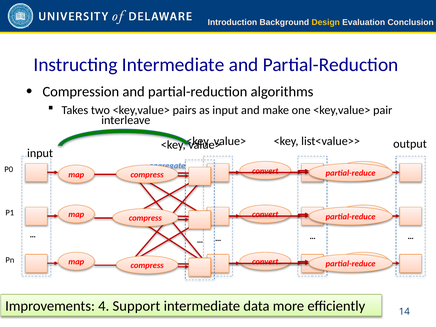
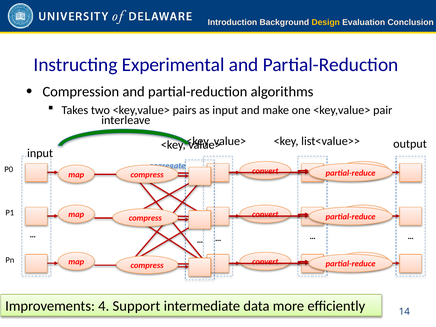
Instructing Intermediate: Intermediate -> Experimental (173, 65)
